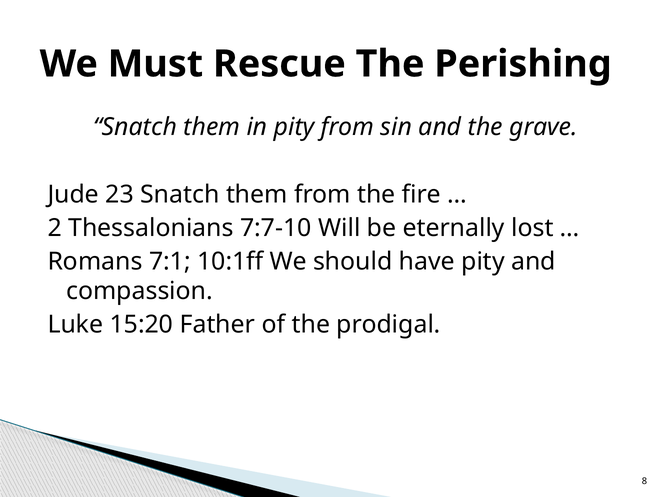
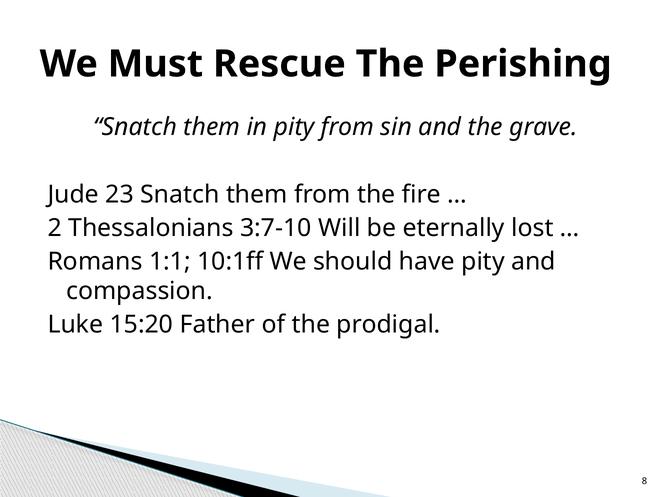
7:7-10: 7:7-10 -> 3:7-10 (276, 228)
7:1: 7:1 -> 1:1 (170, 262)
